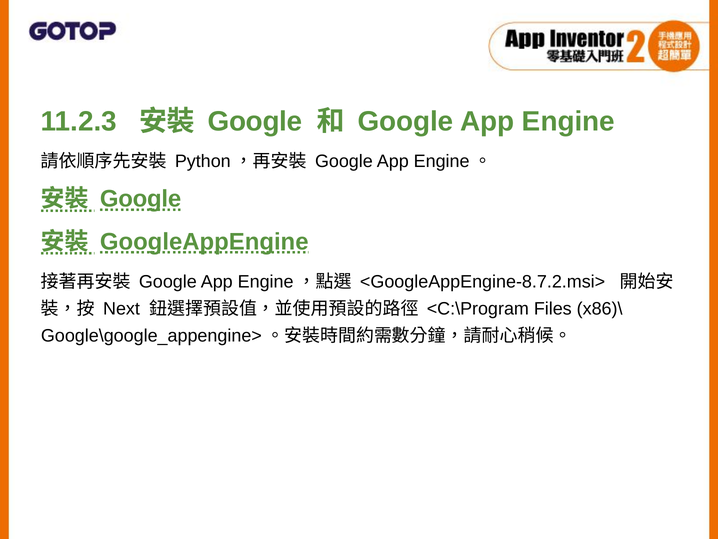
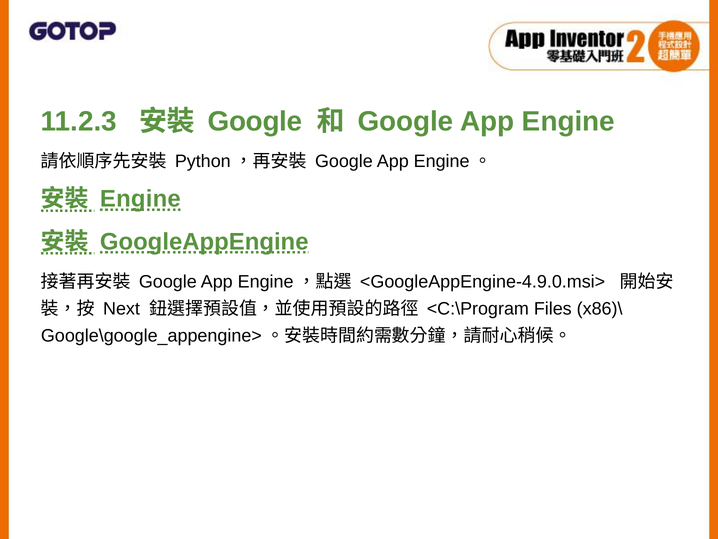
Google: Google -> Engine (140, 199)
<GoogleAppEngine-8.7.2.msi>: <GoogleAppEngine-8.7.2.msi> -> <GoogleAppEngine-4.9.0.msi> (483, 282)
